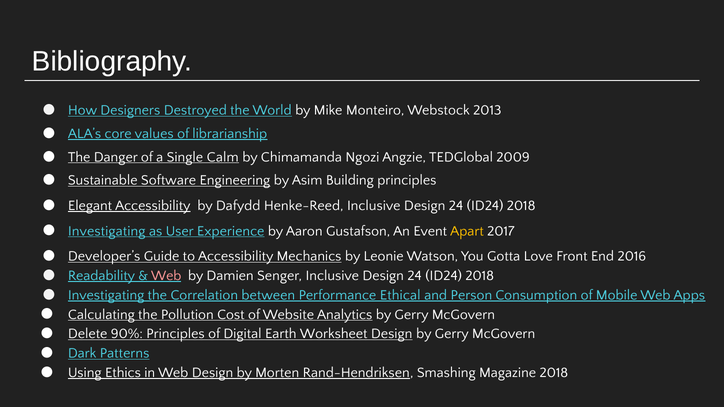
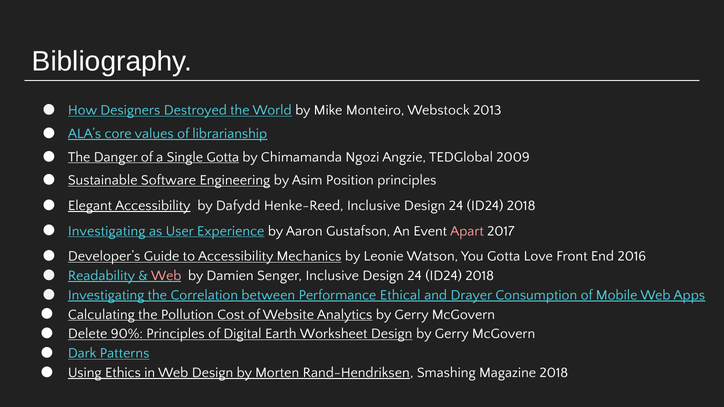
Single Calm: Calm -> Gotta (223, 157)
Building: Building -> Position (350, 180)
Apart colour: yellow -> pink (467, 231)
Person: Person -> Drayer (471, 295)
